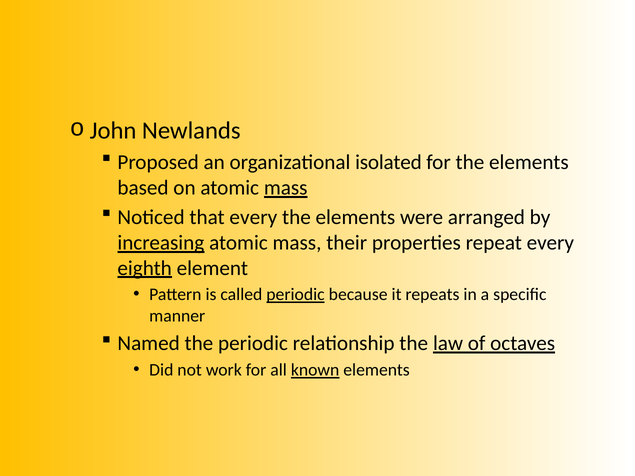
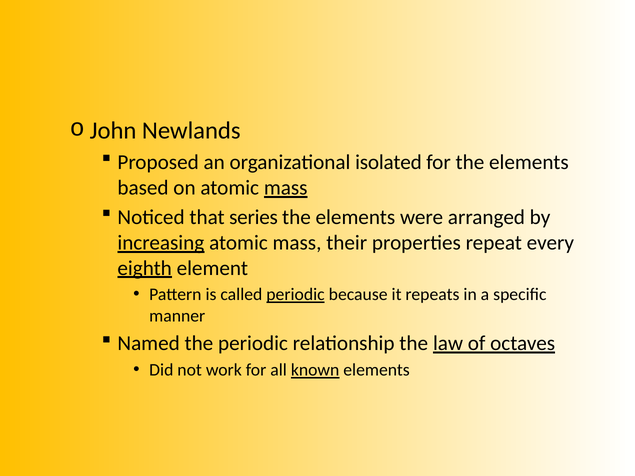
that every: every -> series (254, 217)
